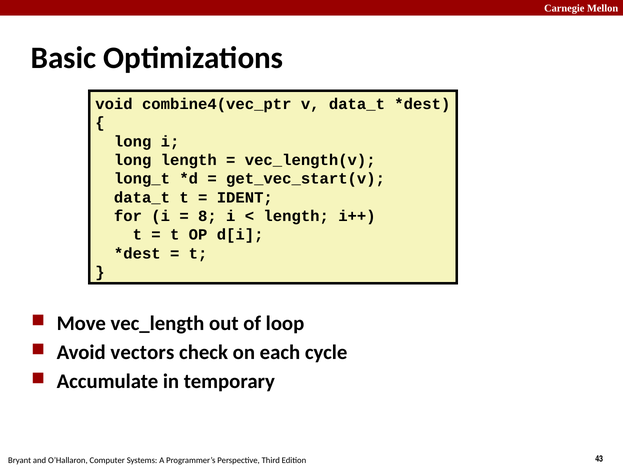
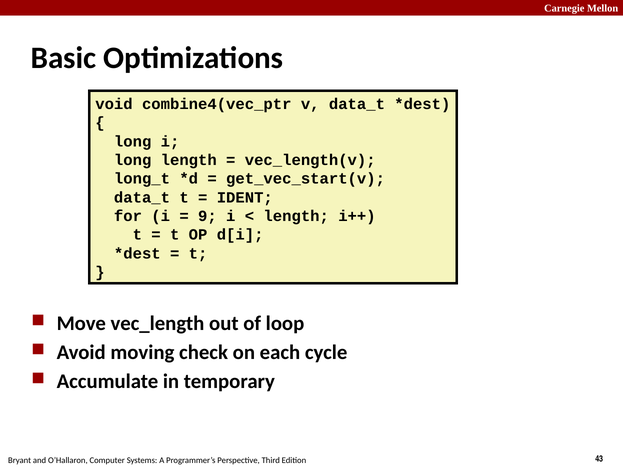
8: 8 -> 9 (207, 216)
vectors: vectors -> moving (142, 352)
